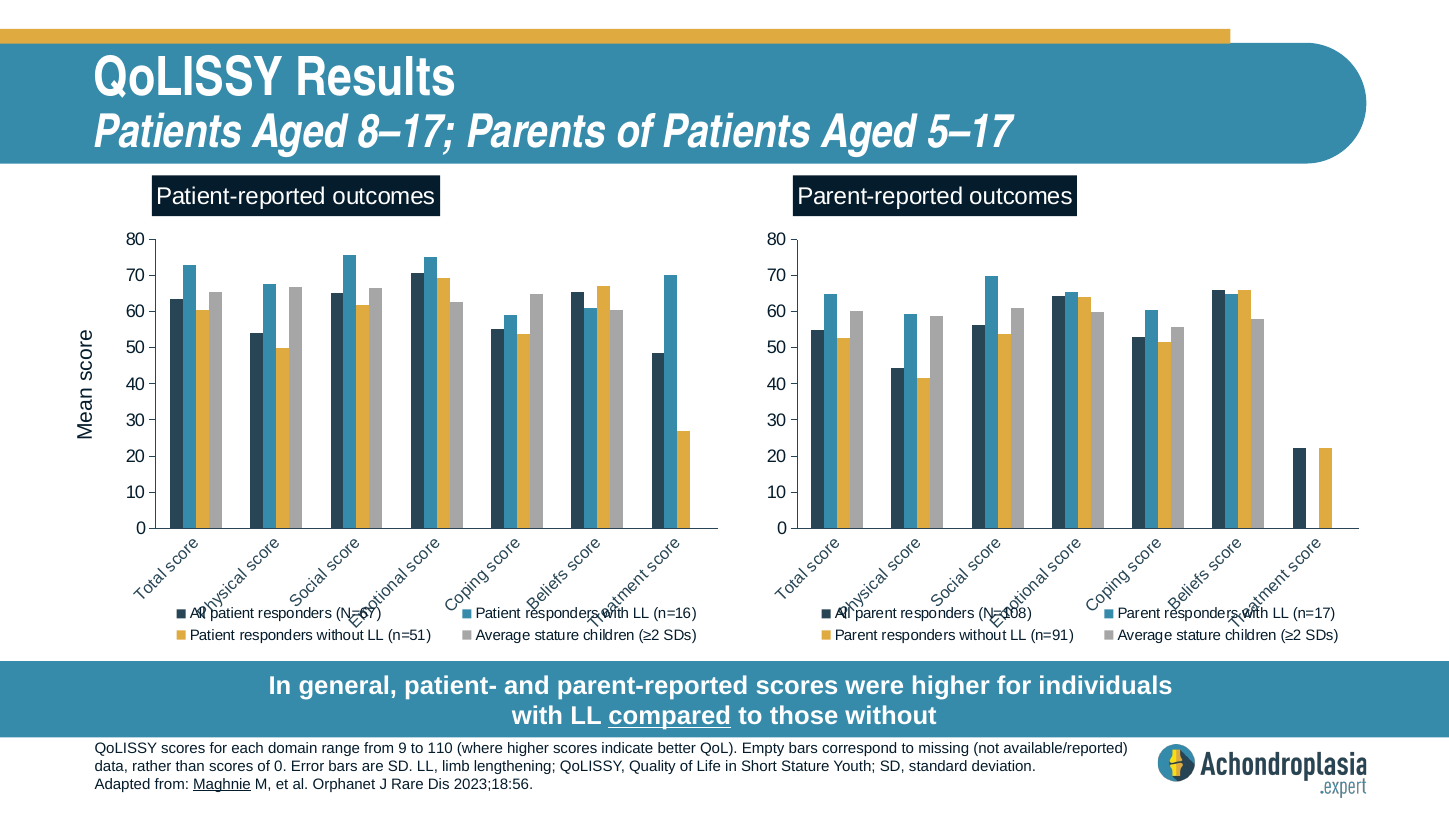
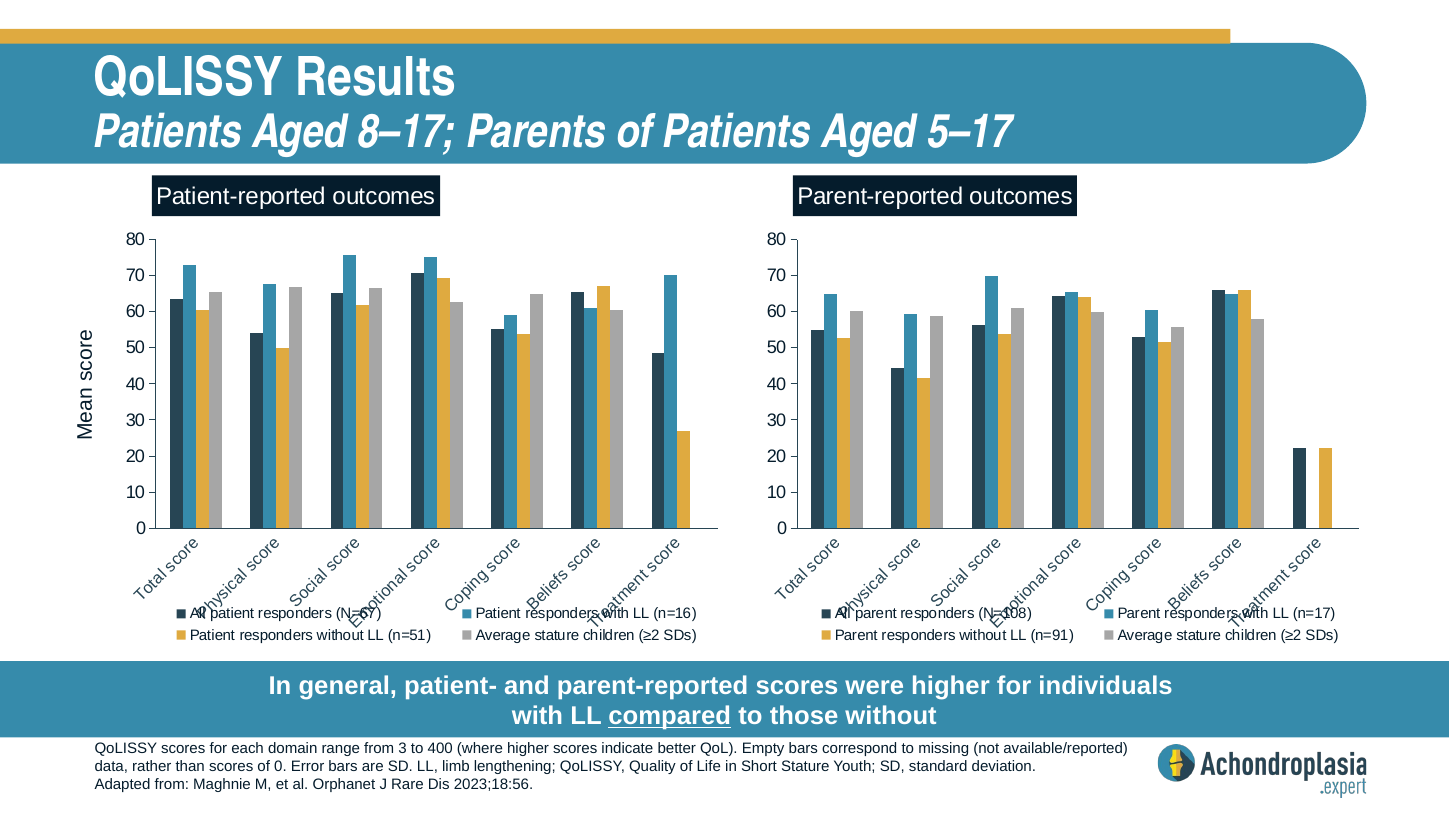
9: 9 -> 3 (403, 748)
110: 110 -> 400 (440, 748)
Maghnie underline: present -> none (222, 784)
